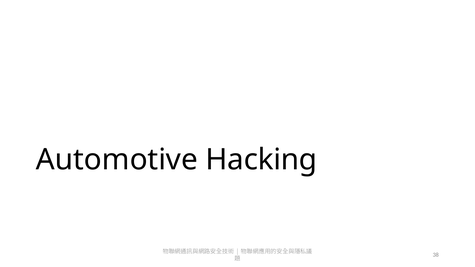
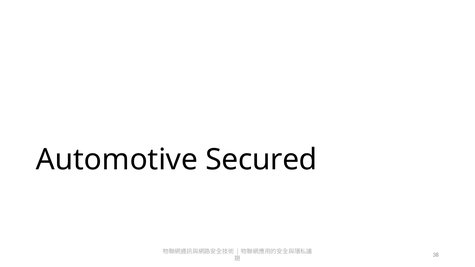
Hacking: Hacking -> Secured (261, 160)
